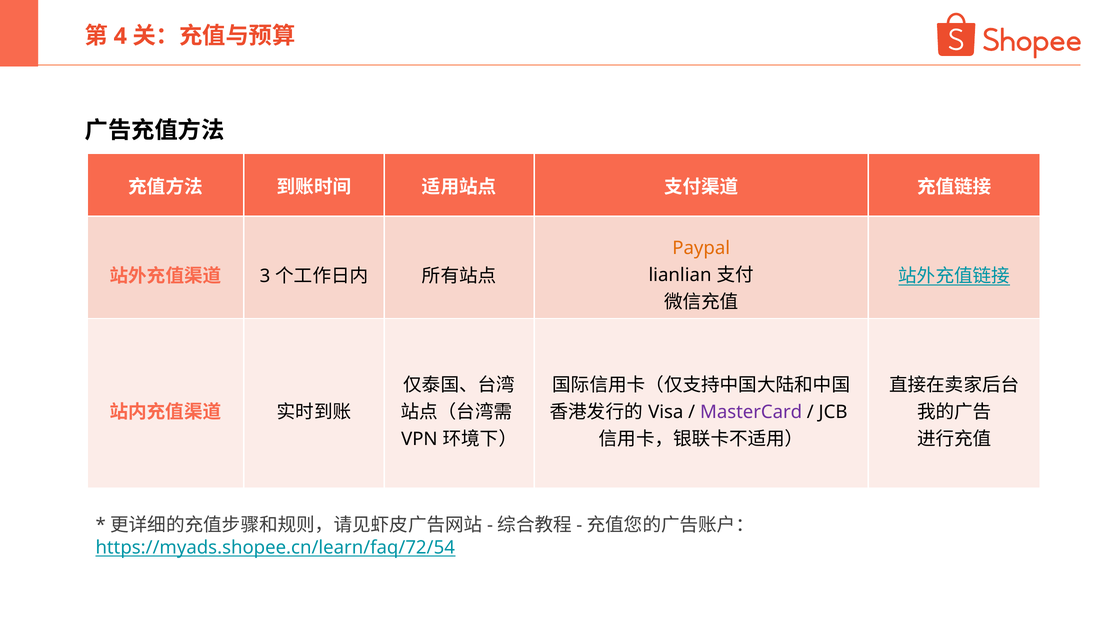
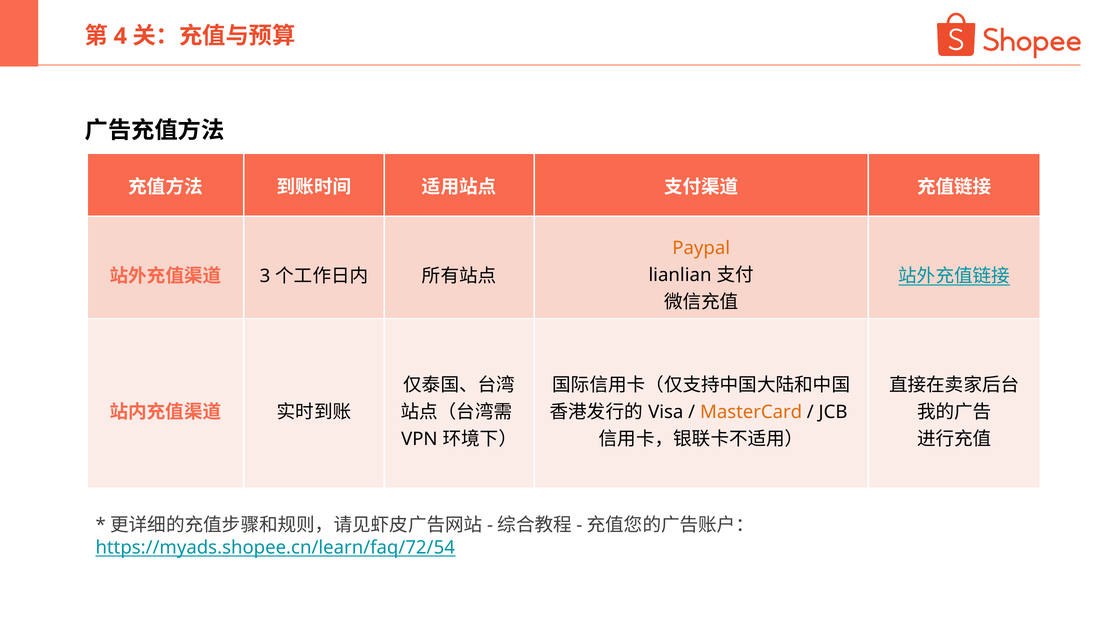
MasterCard colour: purple -> orange (751, 412)
